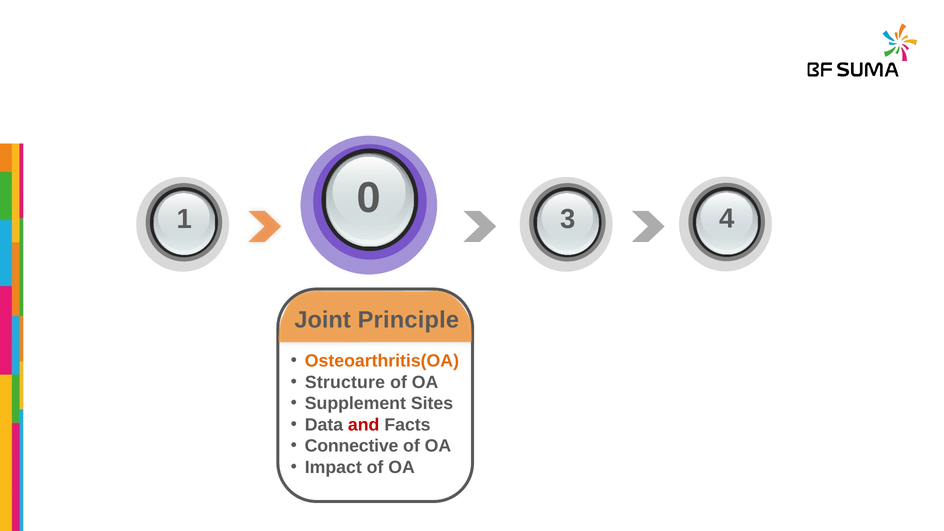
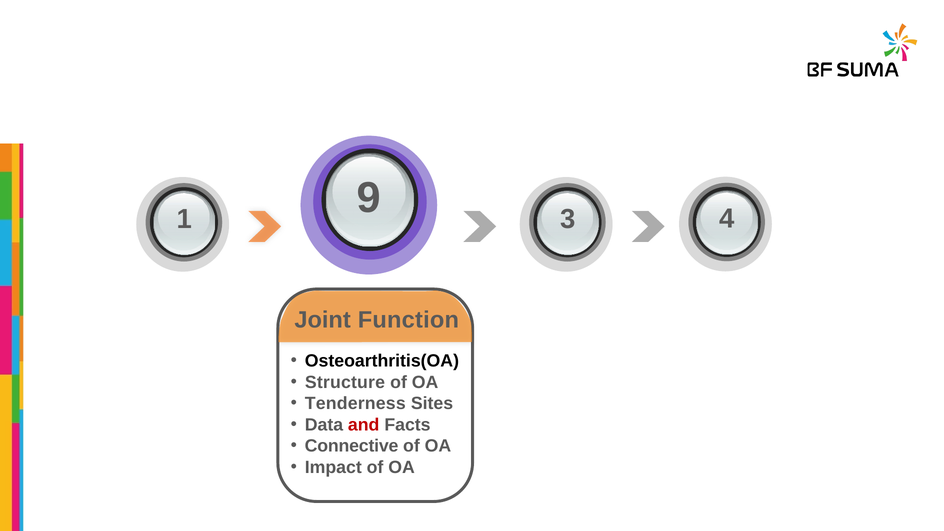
0: 0 -> 9 (369, 198)
Principle: Principle -> Function (408, 320)
Osteoarthritis(OA colour: orange -> black (382, 361)
Supplement: Supplement -> Tenderness (355, 404)
